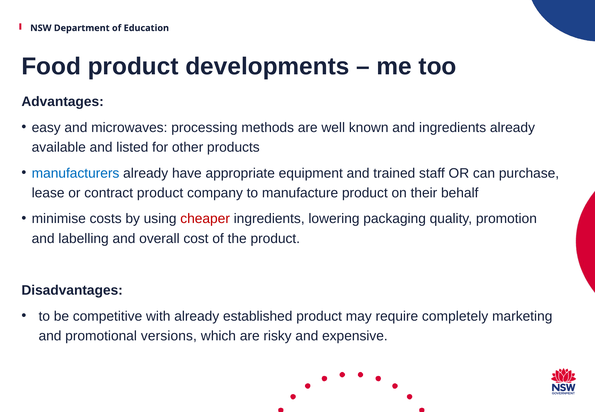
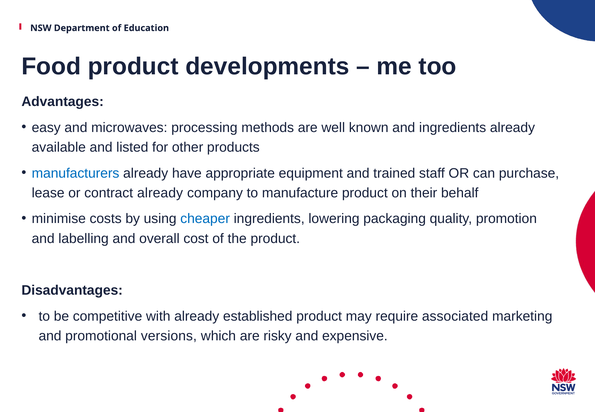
contract product: product -> already (160, 193)
cheaper colour: red -> blue (205, 219)
completely: completely -> associated (455, 316)
